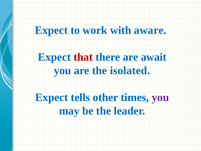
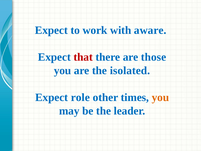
await: await -> those (154, 57)
tells: tells -> role (80, 97)
you colour: purple -> orange (160, 97)
